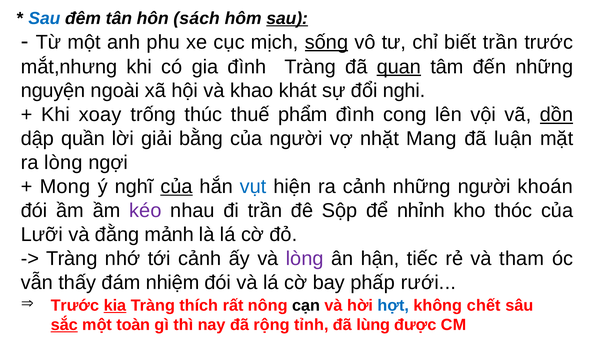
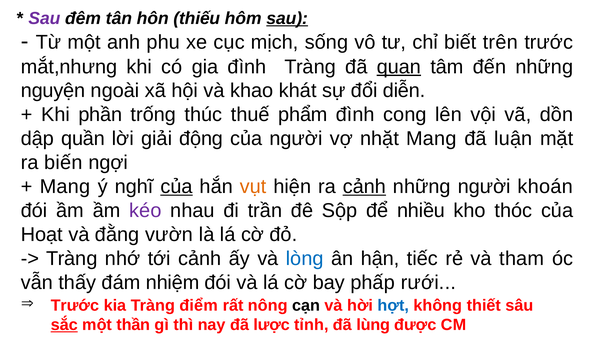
Sau colour: blue -> purple (44, 18)
sách: sách -> thiếu (197, 18)
sống underline: present -> none (326, 42)
biết trần: trần -> trên (500, 42)
nghi: nghi -> diễn (404, 91)
xoay: xoay -> phần (100, 114)
dồn underline: present -> none (556, 114)
bằng: bằng -> động (201, 138)
ra lòng: lòng -> biến (63, 162)
Mong: Mong -> Mang (65, 186)
vụt colour: blue -> orange (253, 186)
cảnh underline: none -> present (364, 186)
nhỉnh: nhỉnh -> nhiều (421, 210)
Lưỡi: Lưỡi -> Hoạt (42, 234)
mảnh: mảnh -> vườn (169, 234)
lòng colour: purple -> blue (305, 258)
kia underline: present -> none (115, 305)
thích: thích -> điểm (199, 305)
chết: chết -> thiết (484, 305)
toàn: toàn -> thần (133, 324)
rộng: rộng -> lược (272, 324)
